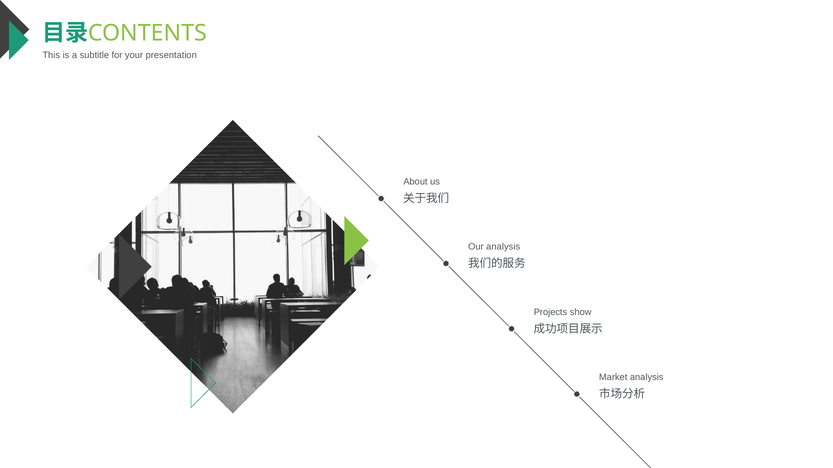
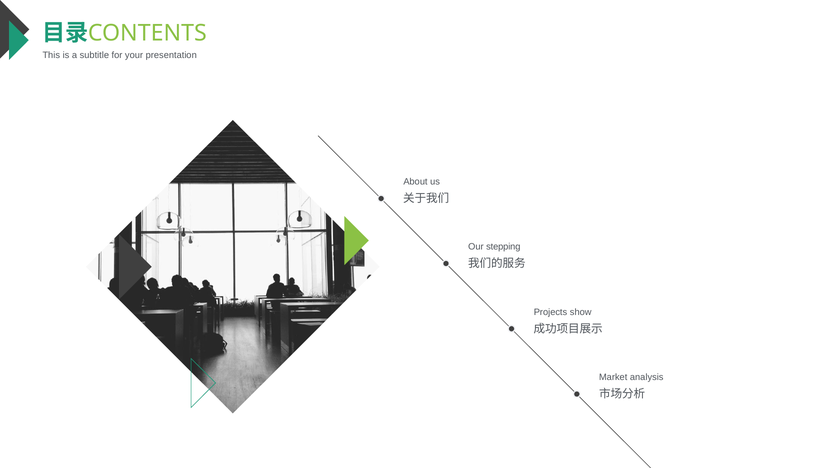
Our analysis: analysis -> stepping (503, 247)
